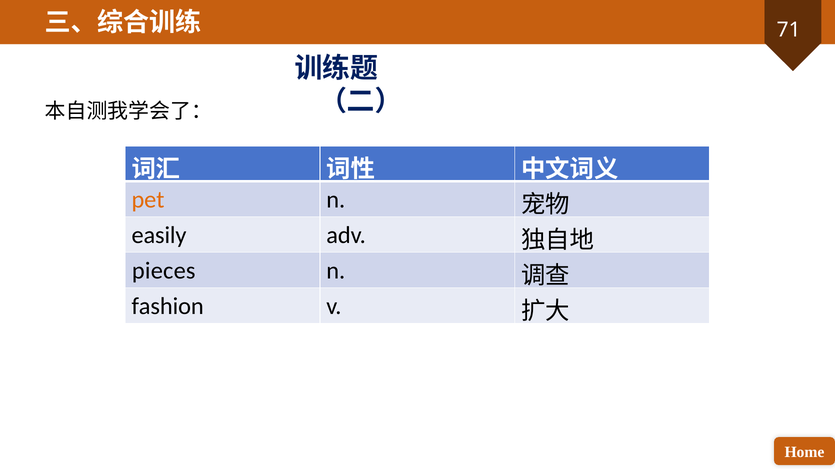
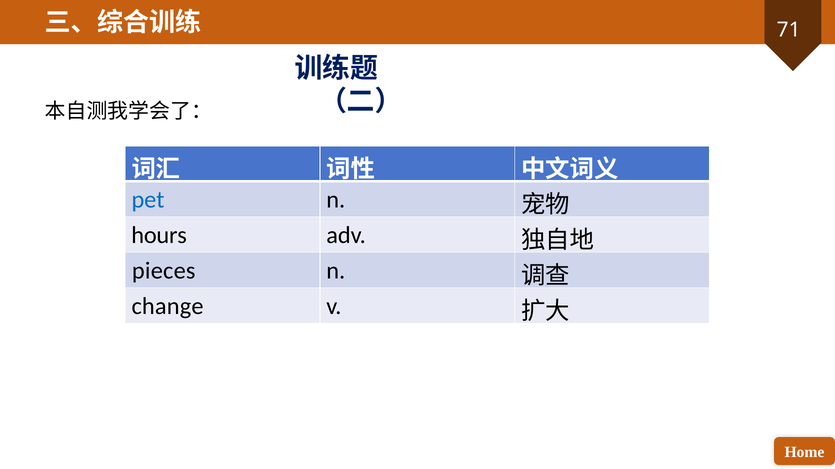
pet colour: orange -> blue (148, 200)
easily: easily -> hours (159, 235)
fashion: fashion -> change (167, 307)
